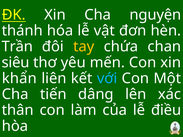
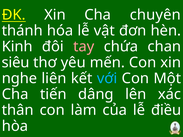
nguyện: nguyện -> chuyên (155, 15)
Trần: Trần -> Kinh (17, 47)
tay colour: yellow -> pink (84, 47)
khẩn: khẩn -> nghe (19, 78)
